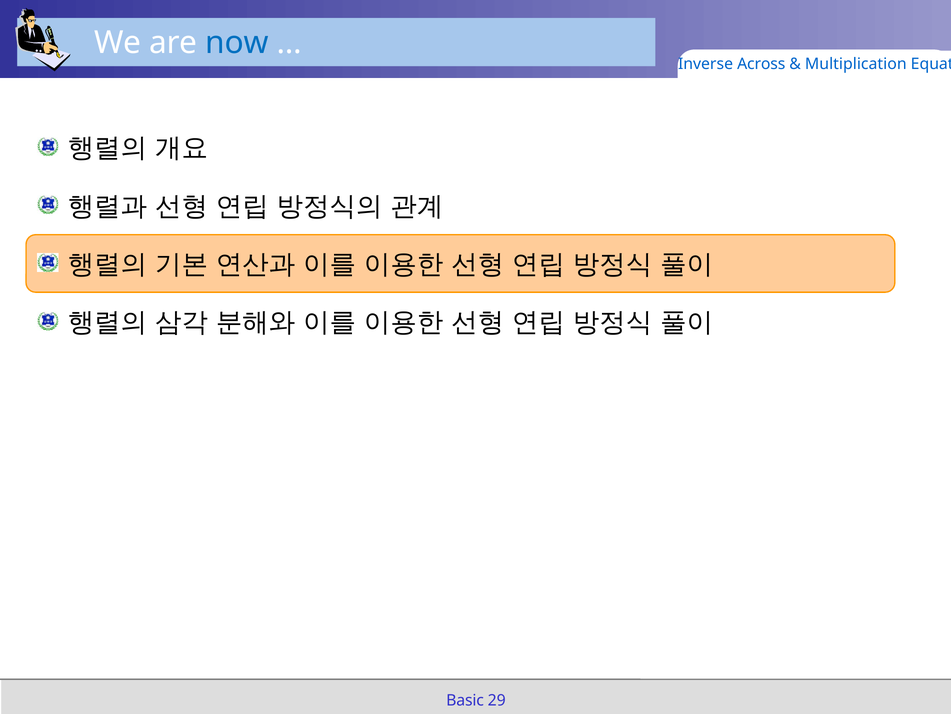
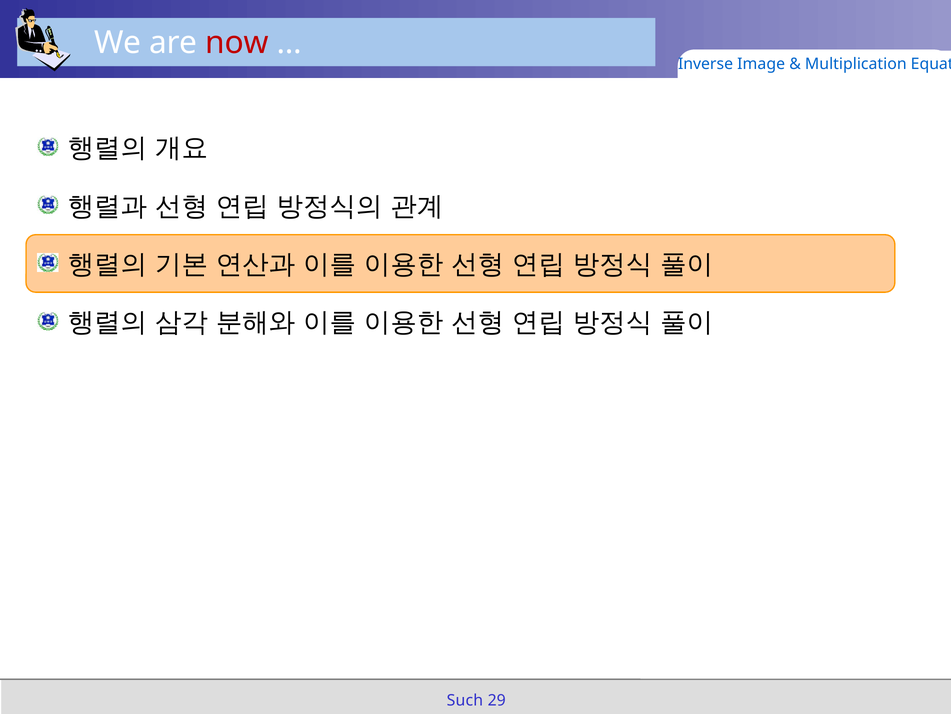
now colour: blue -> red (237, 43)
Across: Across -> Image (761, 64)
Basic: Basic -> Such (465, 700)
